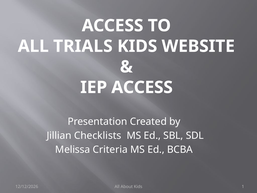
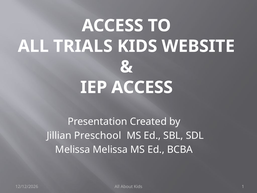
Checklists: Checklists -> Preschool (98, 135)
Melissa Criteria: Criteria -> Melissa (110, 149)
